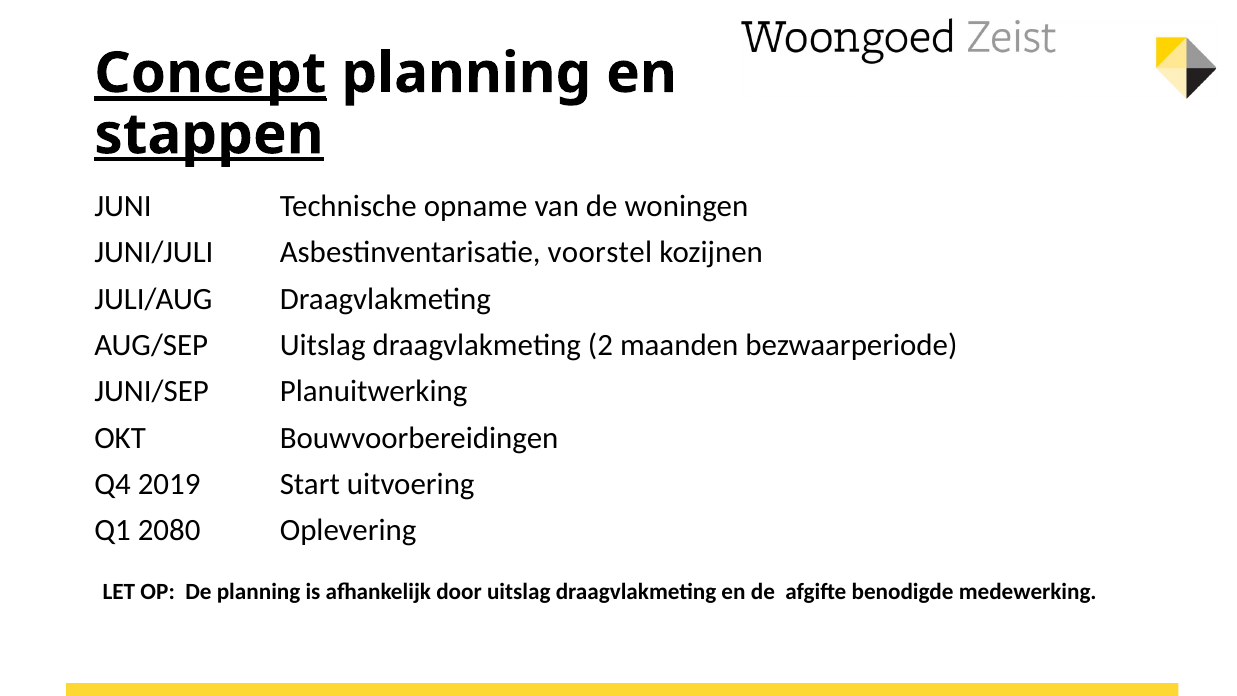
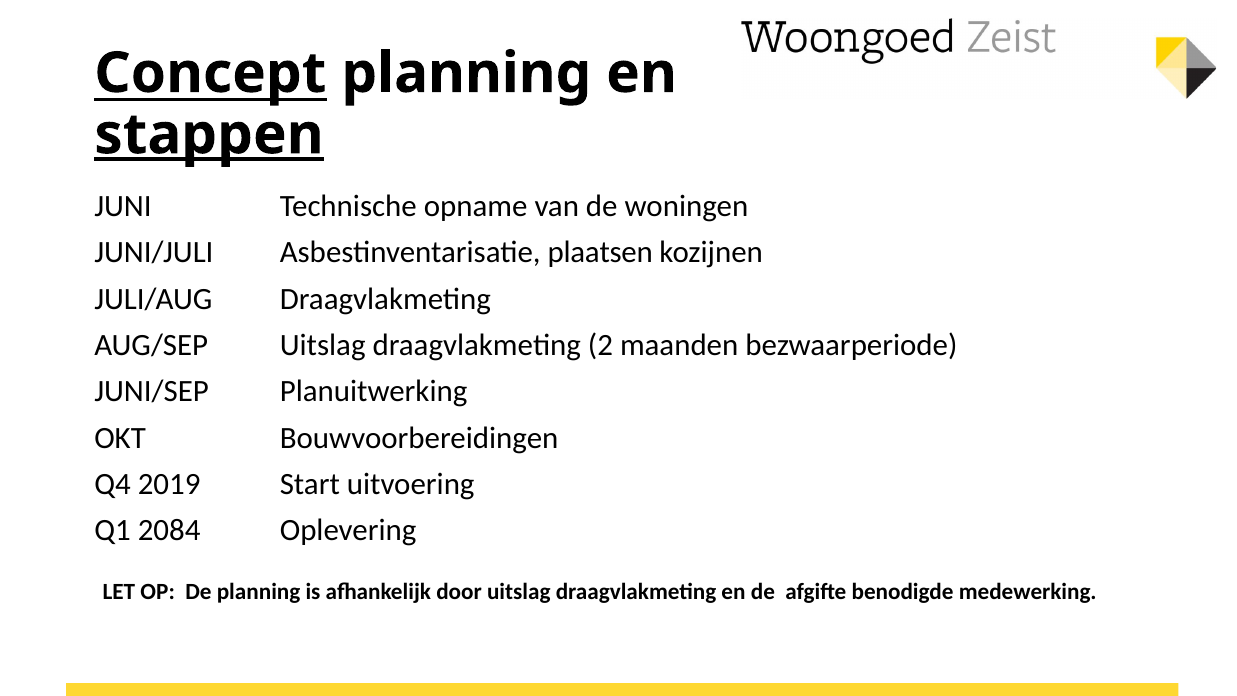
Concept underline: present -> none (210, 73)
voorstel: voorstel -> plaatsen (600, 253)
2080: 2080 -> 2084 (169, 530)
